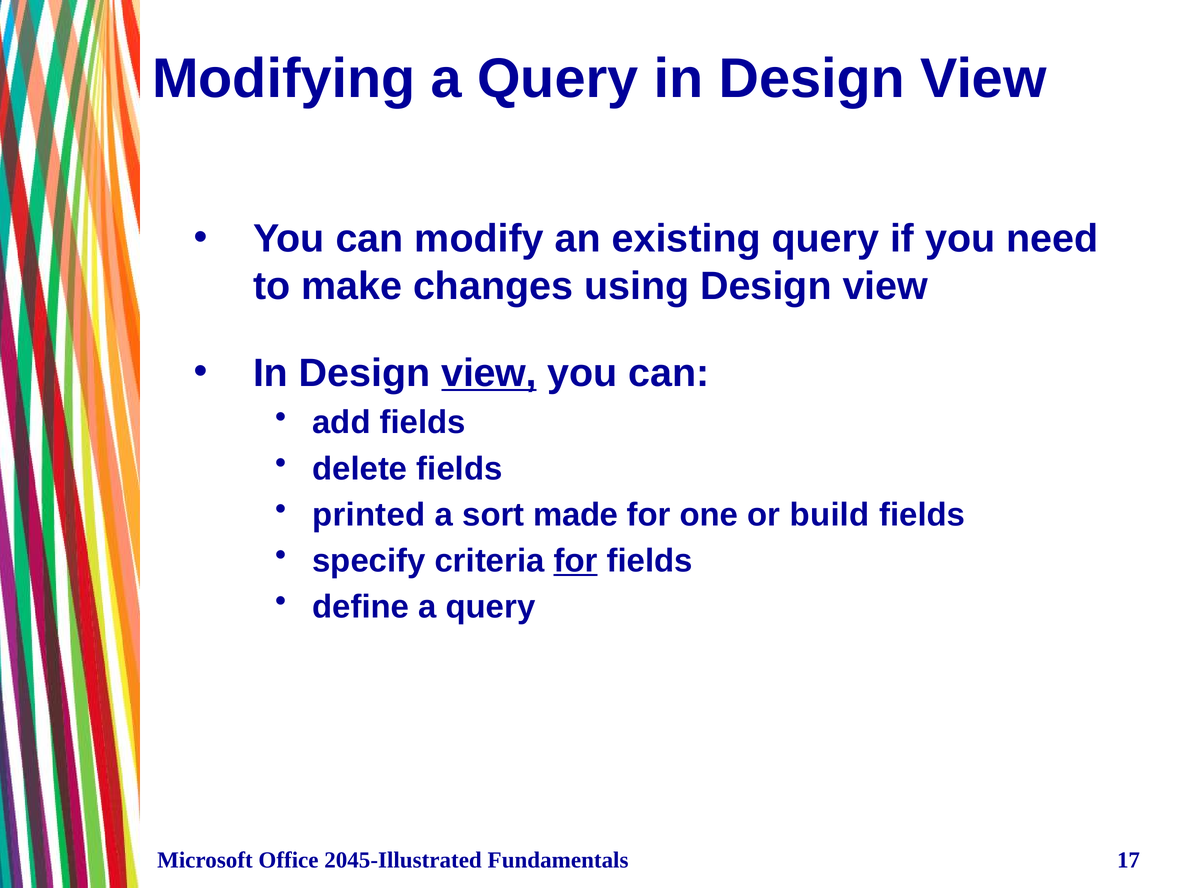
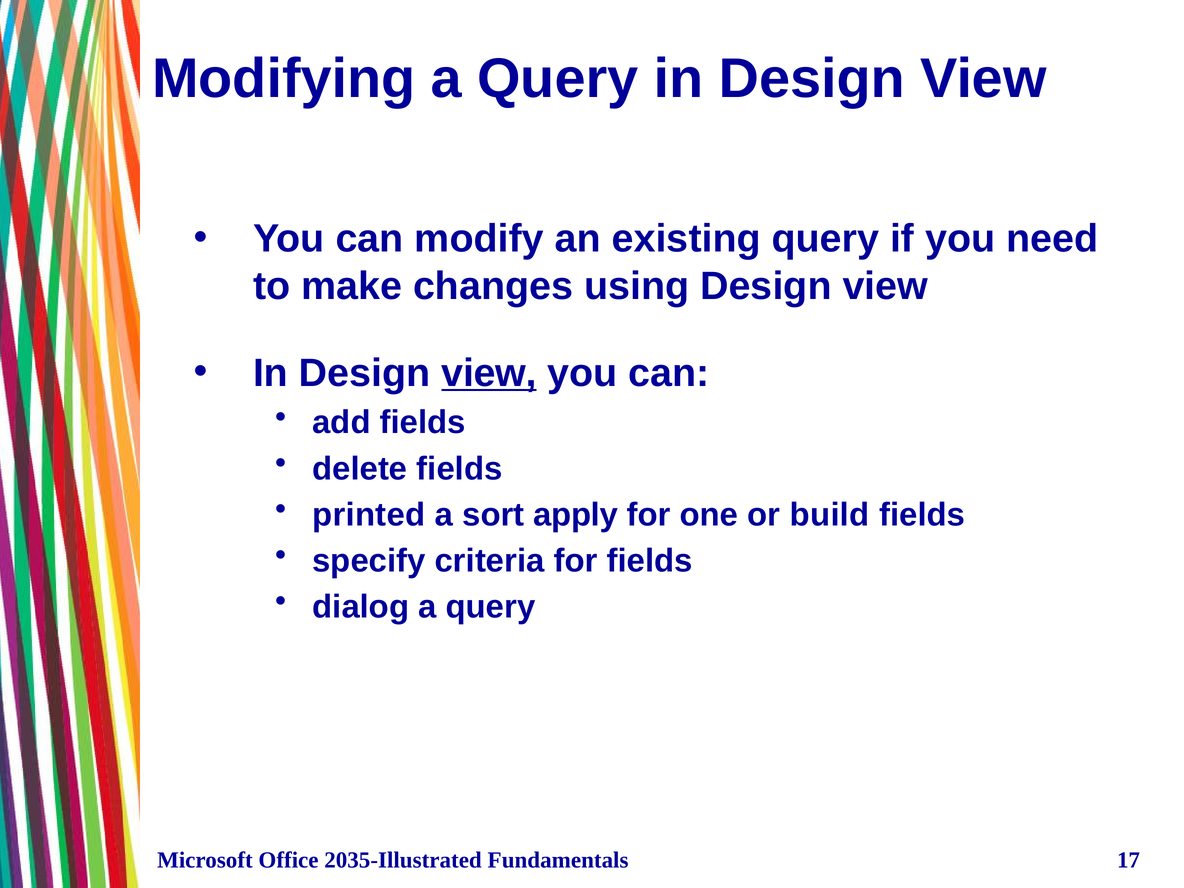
made: made -> apply (576, 515)
for underline: present -> none (576, 561)
define: define -> dialog (361, 607)
2045-Illustrated: 2045-Illustrated -> 2035-Illustrated (403, 860)
